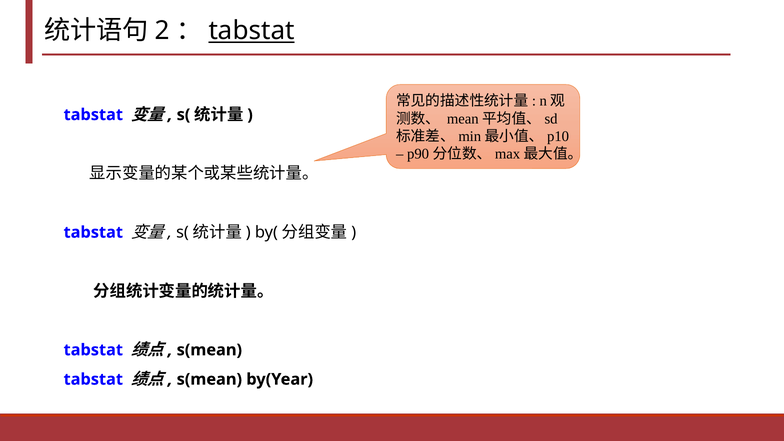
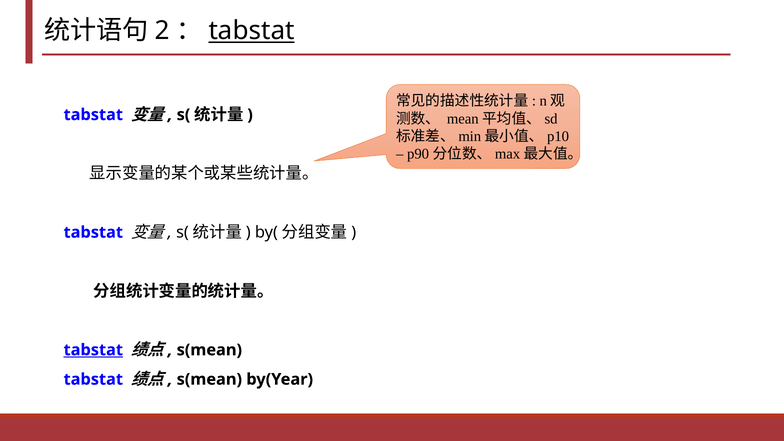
tabstat underline: none -> present (93, 350)
